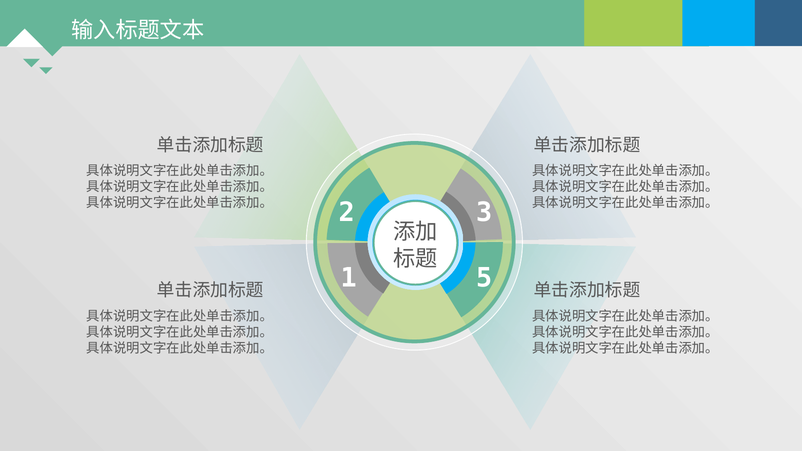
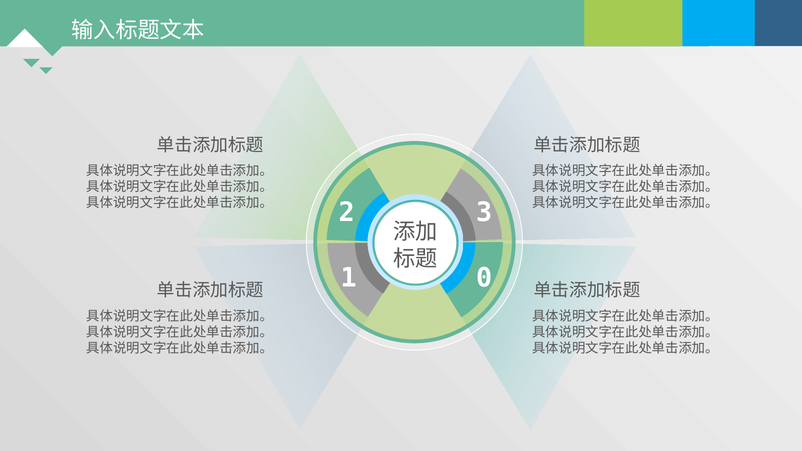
5: 5 -> 0 (484, 278)
